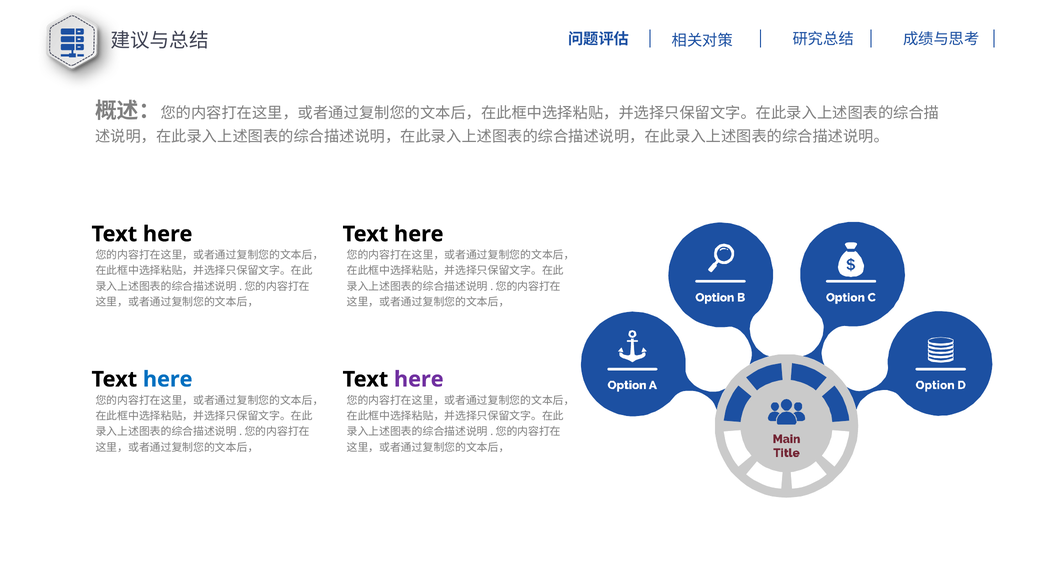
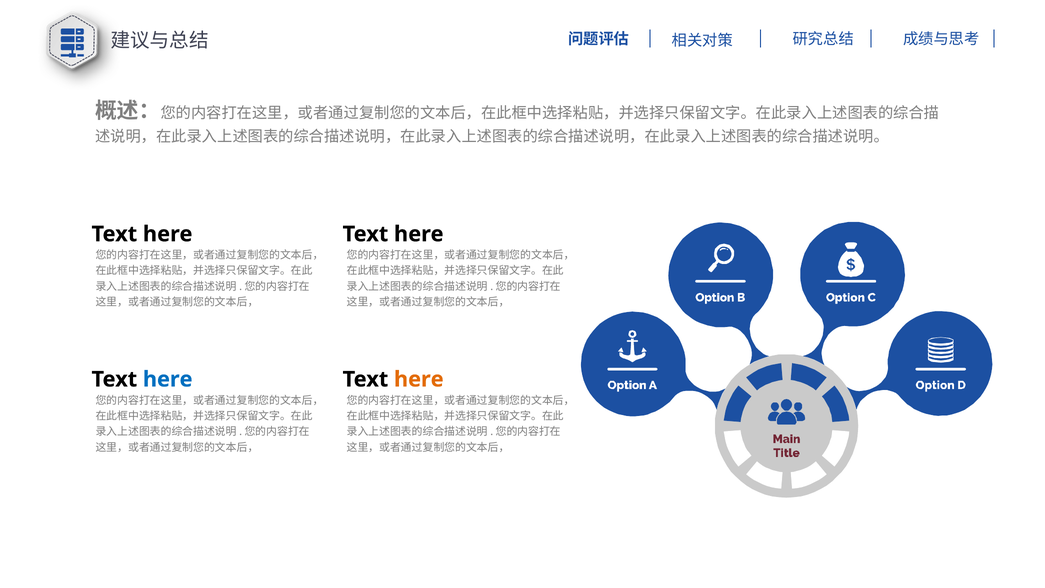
here colour: purple -> orange (419, 379)
